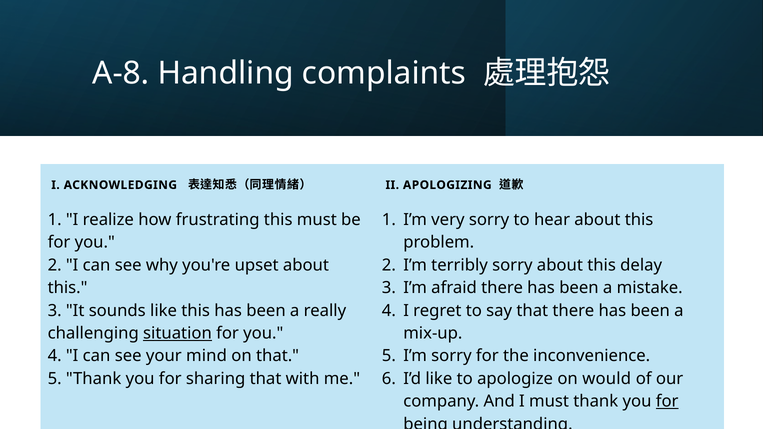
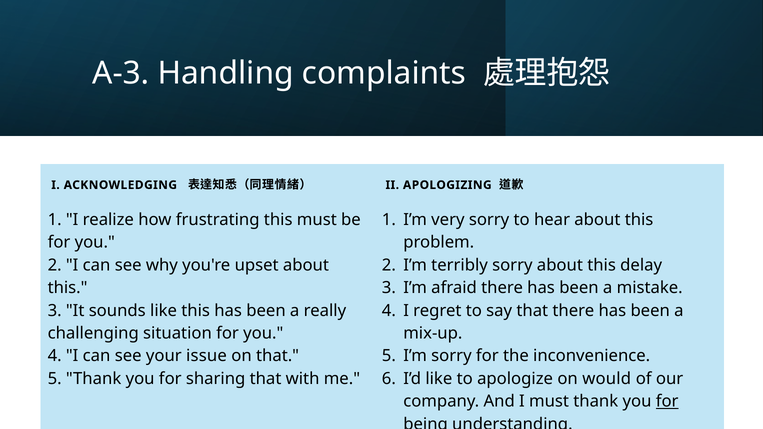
A-8: A-8 -> A-3 (121, 73)
situation underline: present -> none (177, 333)
mind: mind -> issue (206, 356)
